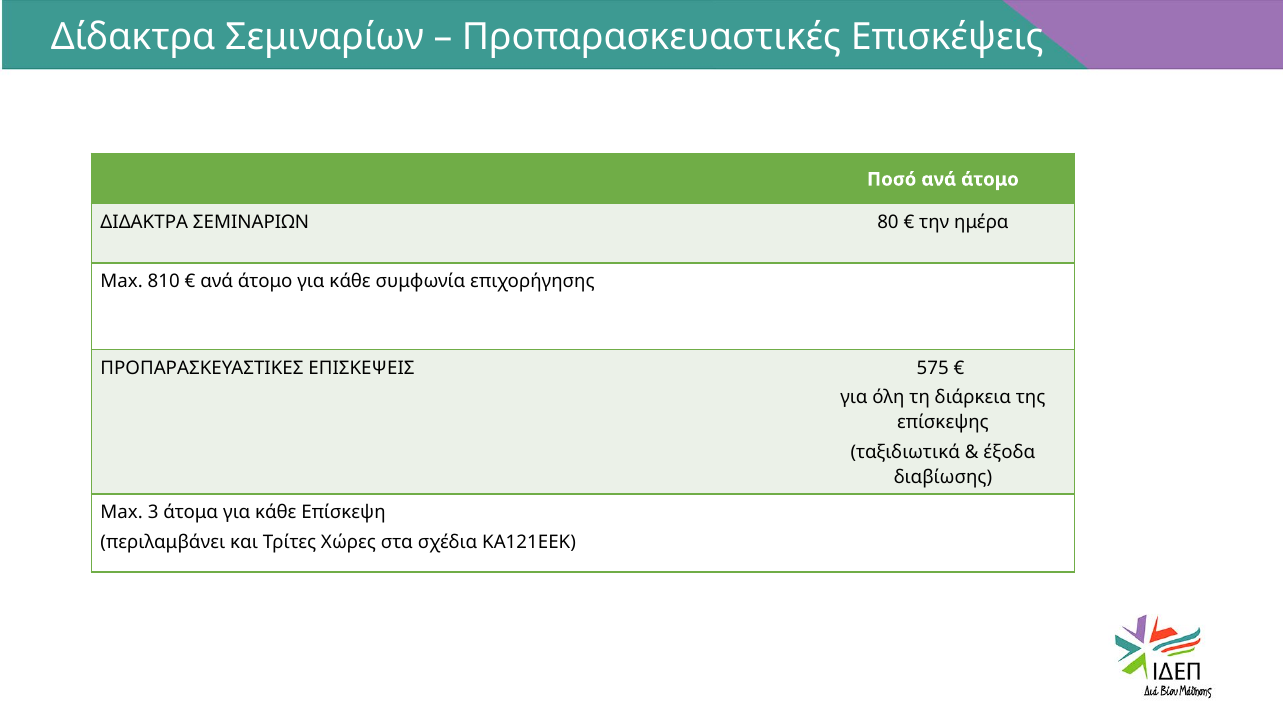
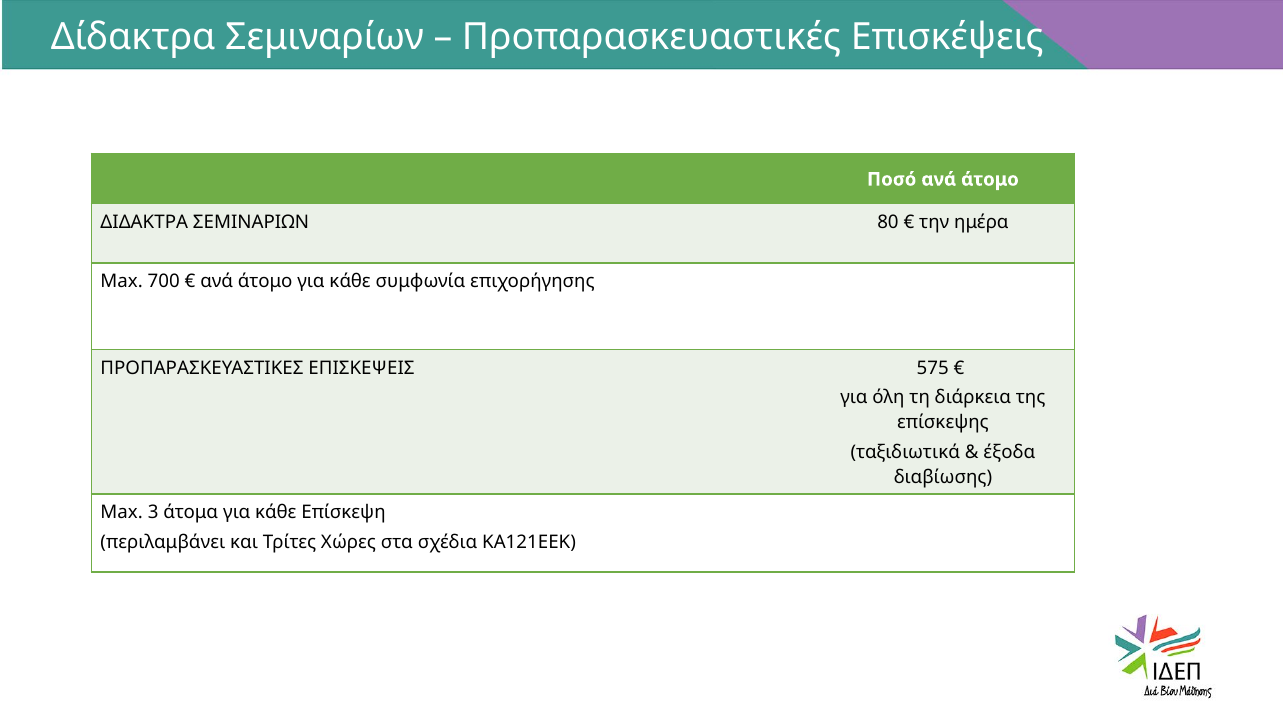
810: 810 -> 700 (164, 282)
